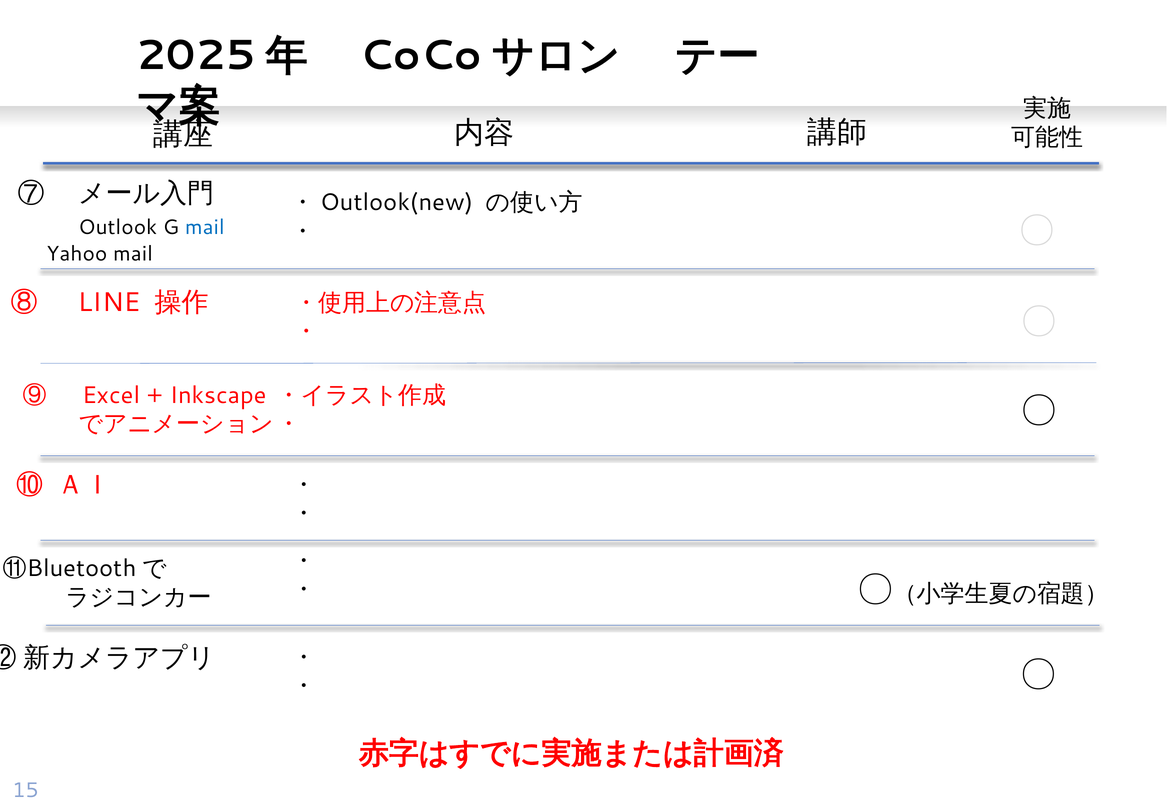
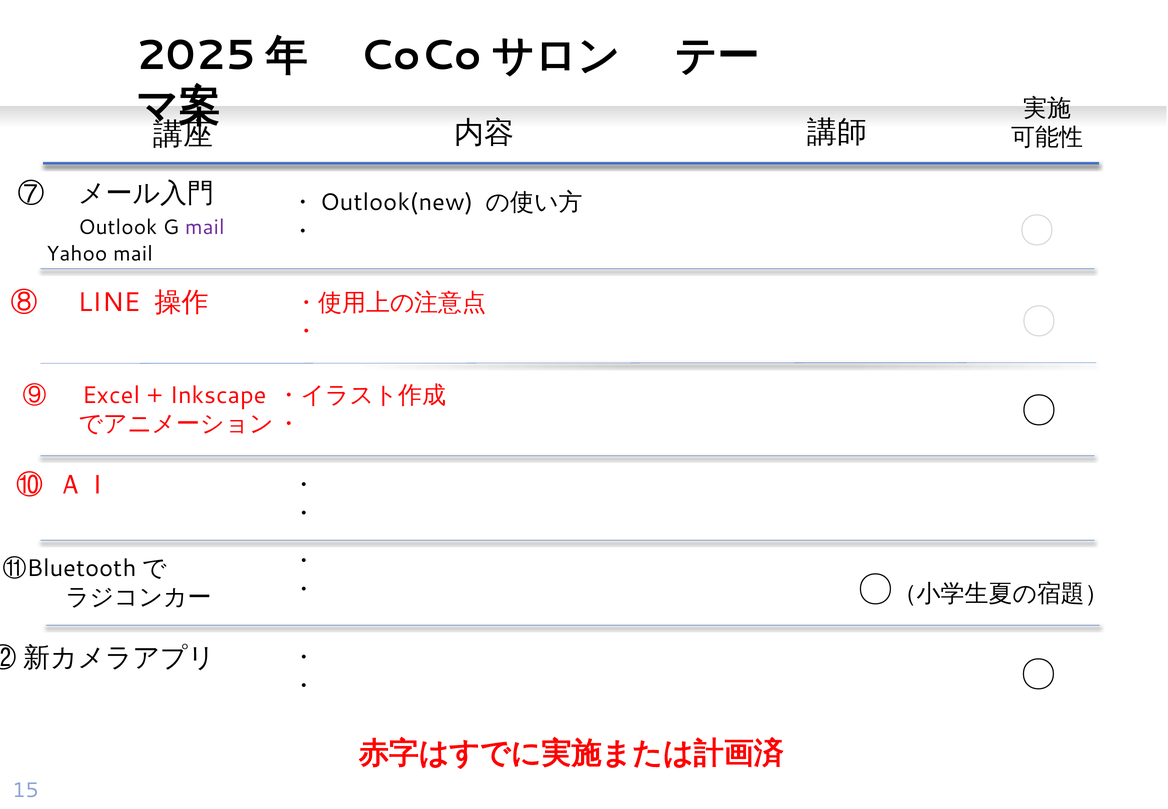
mail colour: blue -> purple (205, 227)
